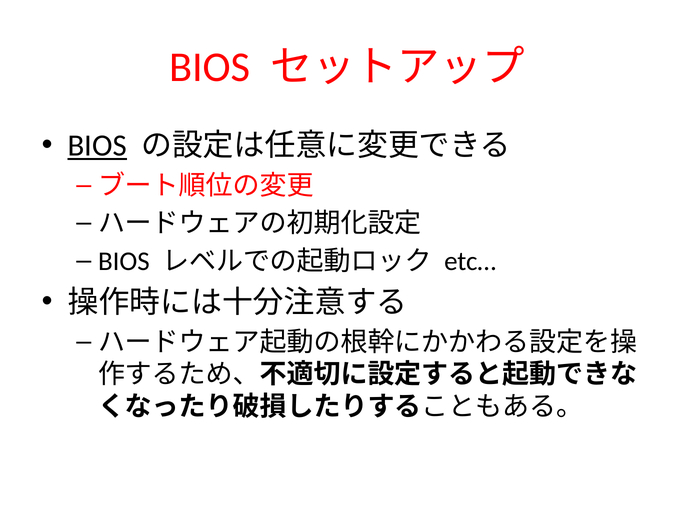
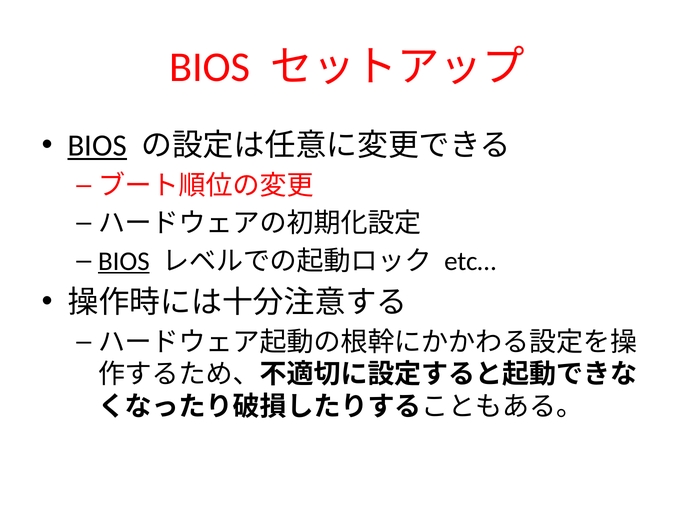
BIOS underline: none -> present (124, 261)
